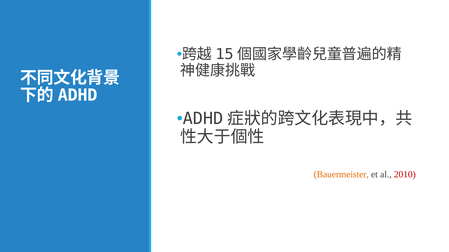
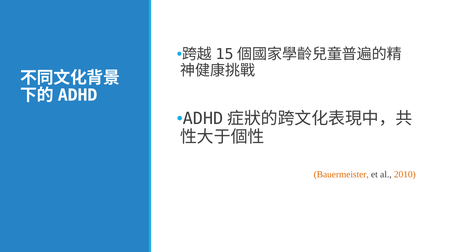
2010 colour: red -> orange (405, 175)
